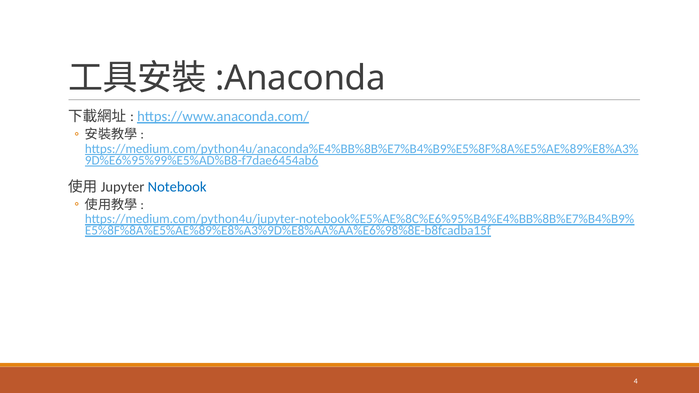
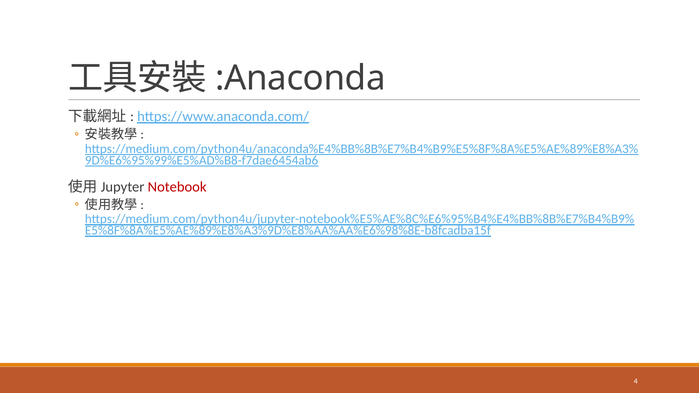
Notebook colour: blue -> red (177, 187)
